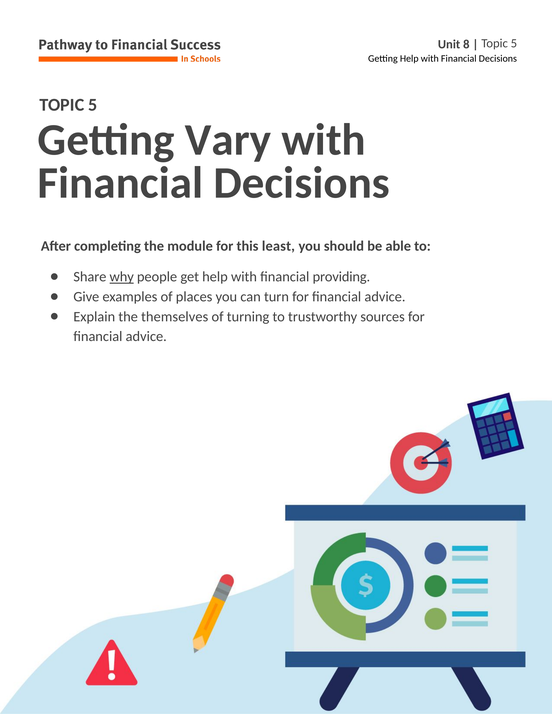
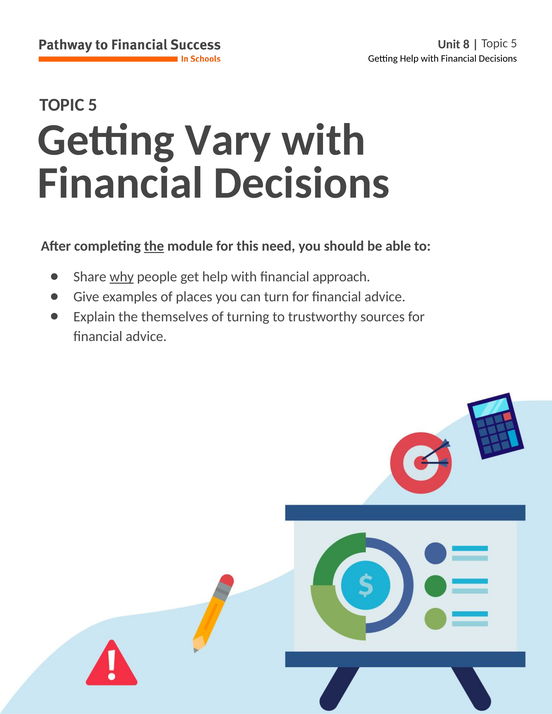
the underline: none -> present (154, 246)
least: least -> need (279, 246)
providing: providing -> approach (341, 277)
